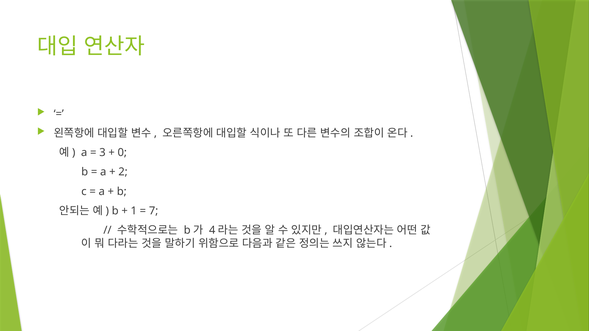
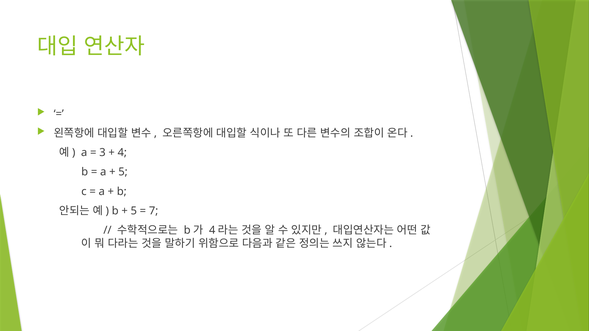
0: 0 -> 4 (122, 153)
2: 2 -> 5 (123, 172)
1: 1 -> 5 (134, 211)
